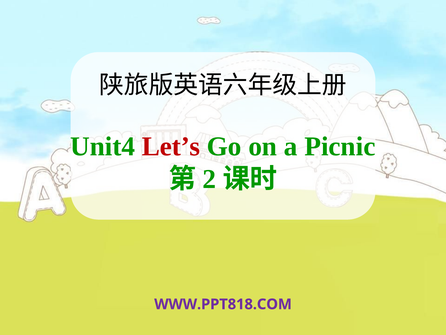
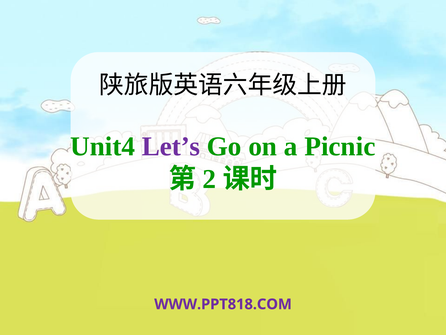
Let’s colour: red -> purple (171, 146)
